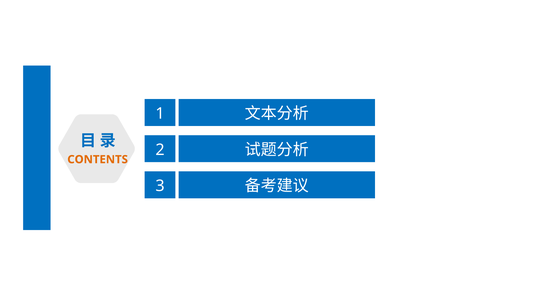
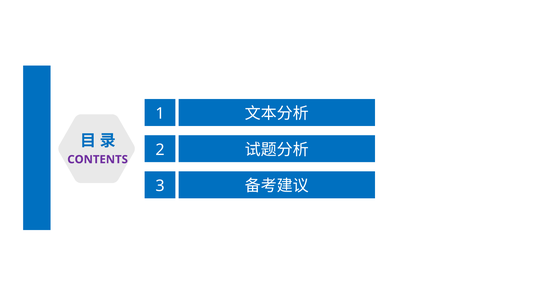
CONTENTS colour: orange -> purple (98, 160)
